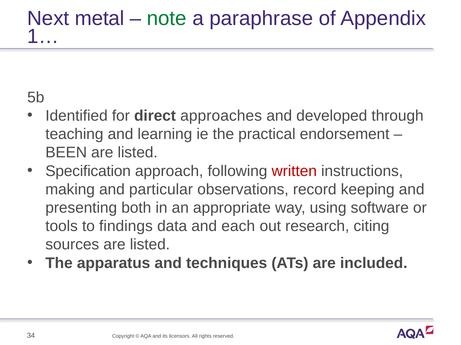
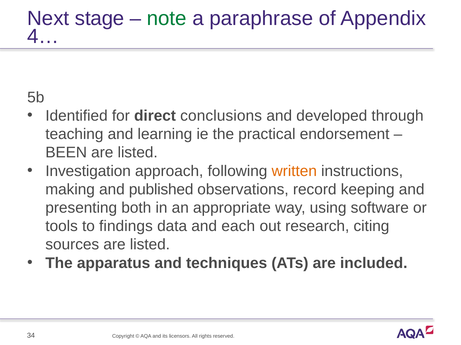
metal: metal -> stage (100, 19)
1…: 1… -> 4… (43, 36)
approaches: approaches -> conclusions (221, 116)
Specification: Specification -> Investigation (88, 171)
written colour: red -> orange (294, 171)
particular: particular -> published (161, 190)
